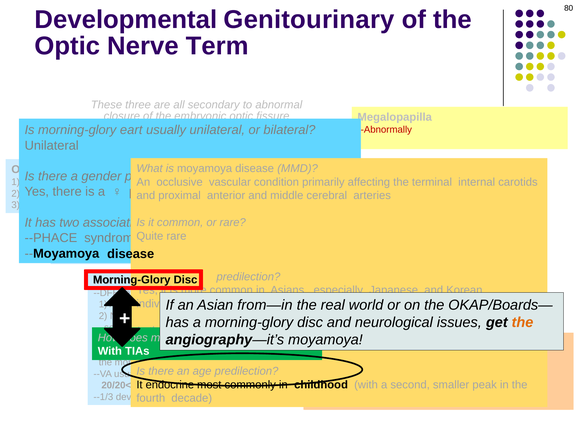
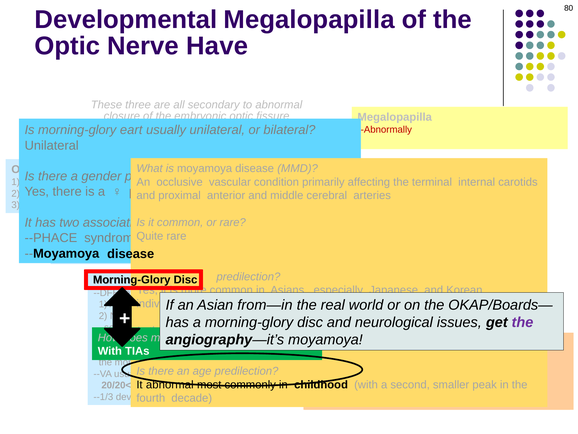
Developmental Genitourinary: Genitourinary -> Megalopapilla (309, 20)
Term: Term -> Have (217, 46)
the colour: orange -> purple (522, 322)
endocrine: endocrine -> abnormal (170, 384)
